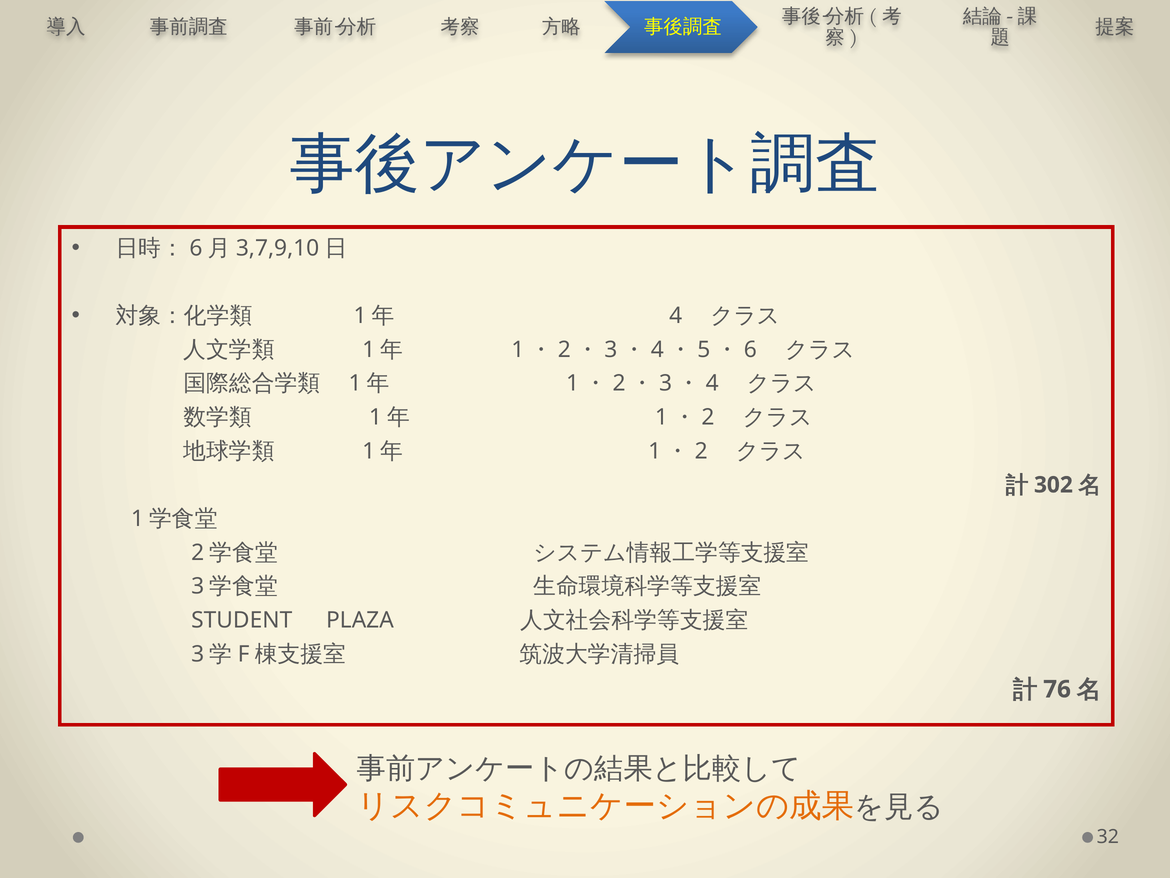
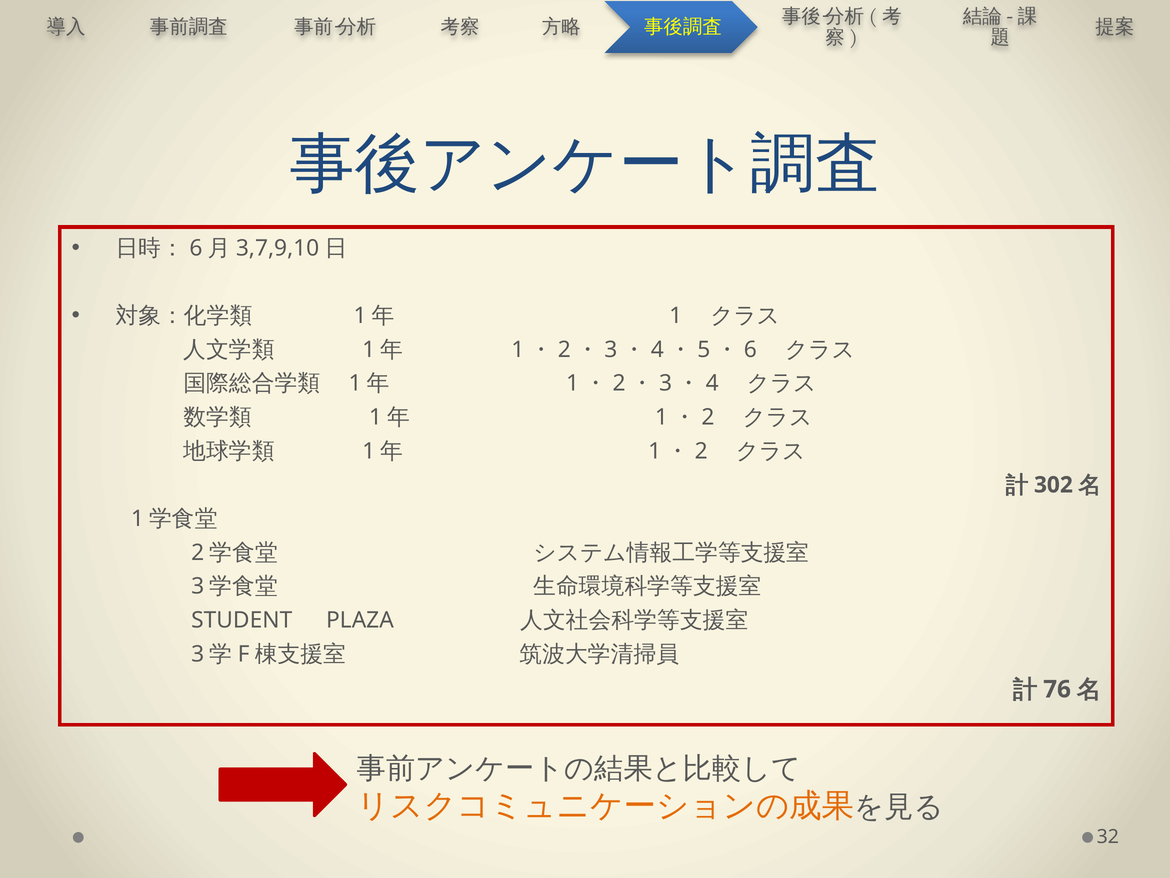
4: 4 -> 1 (676, 316)
